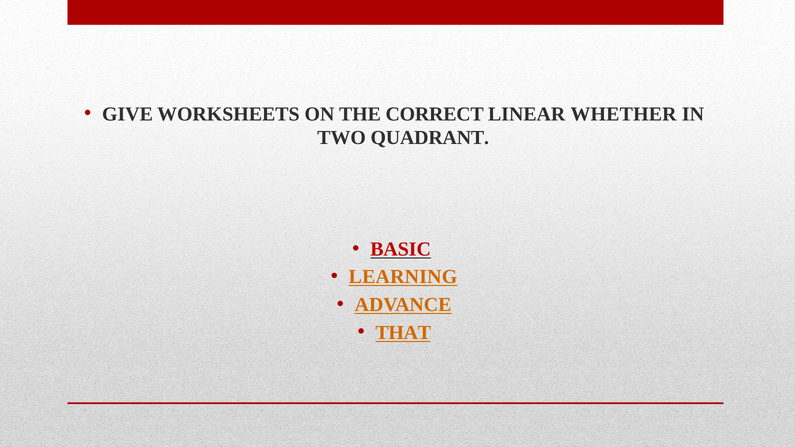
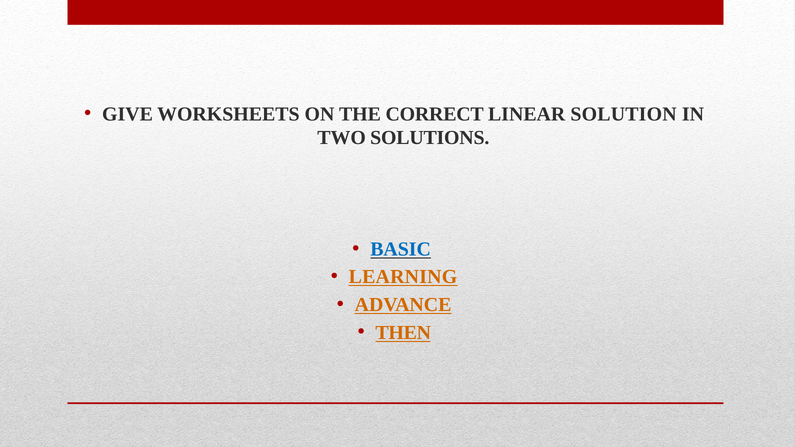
WHETHER: WHETHER -> SOLUTION (624, 114)
QUADRANT: QUADRANT -> SOLUTIONS (430, 138)
BASIC colour: red -> blue (401, 249)
THAT: THAT -> THEN (403, 333)
